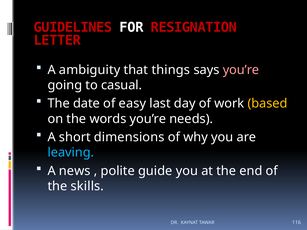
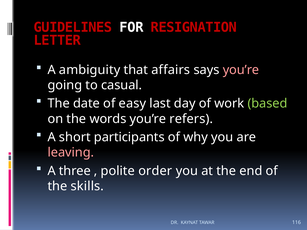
things: things -> affairs (171, 70)
based colour: yellow -> light green (268, 104)
needs: needs -> refers (191, 119)
dimensions: dimensions -> participants (129, 137)
leaving colour: light blue -> pink (71, 153)
news: news -> three (75, 171)
guide: guide -> order (155, 171)
